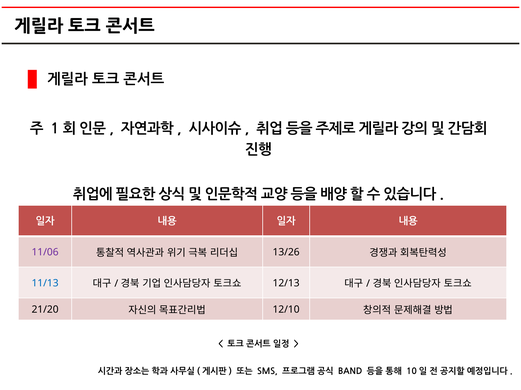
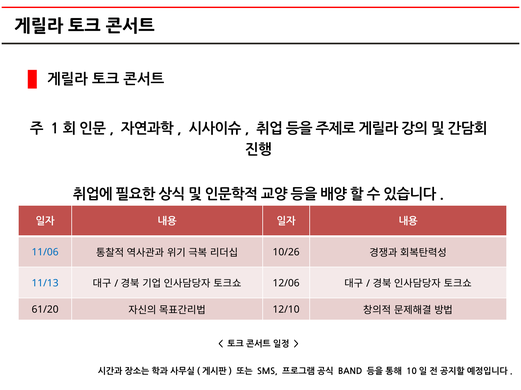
11/06 colour: purple -> blue (45, 253)
13/26: 13/26 -> 10/26 (286, 253)
12/13: 12/13 -> 12/06 (286, 284)
21/20: 21/20 -> 61/20 (45, 310)
